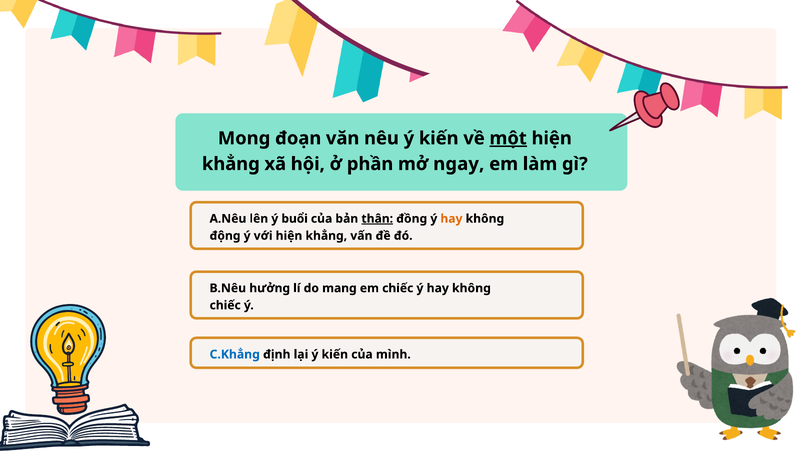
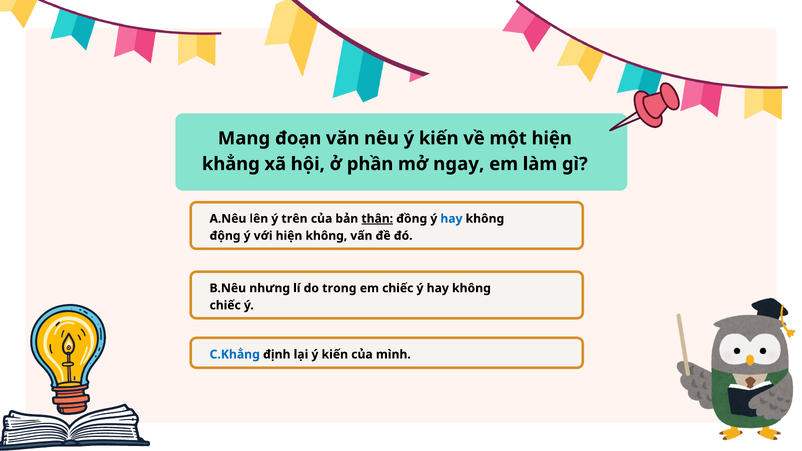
Mong: Mong -> Mang (244, 138)
một underline: present -> none (508, 138)
buổi: buổi -> trên (294, 219)
hay colour: orange -> blue (451, 219)
với hiện khẳng: khẳng -> không (326, 236)
hưởng: hưởng -> nhưng (270, 288)
mang: mang -> trong (339, 288)
